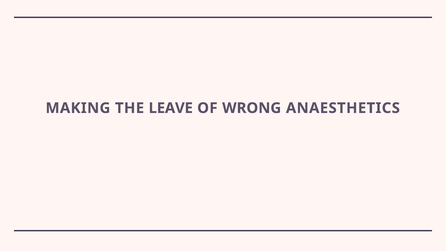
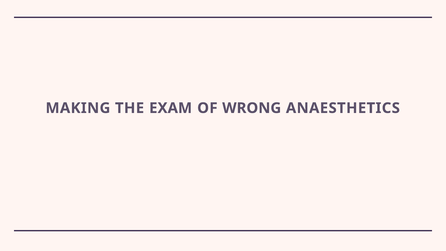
LEAVE: LEAVE -> EXAM (171, 108)
